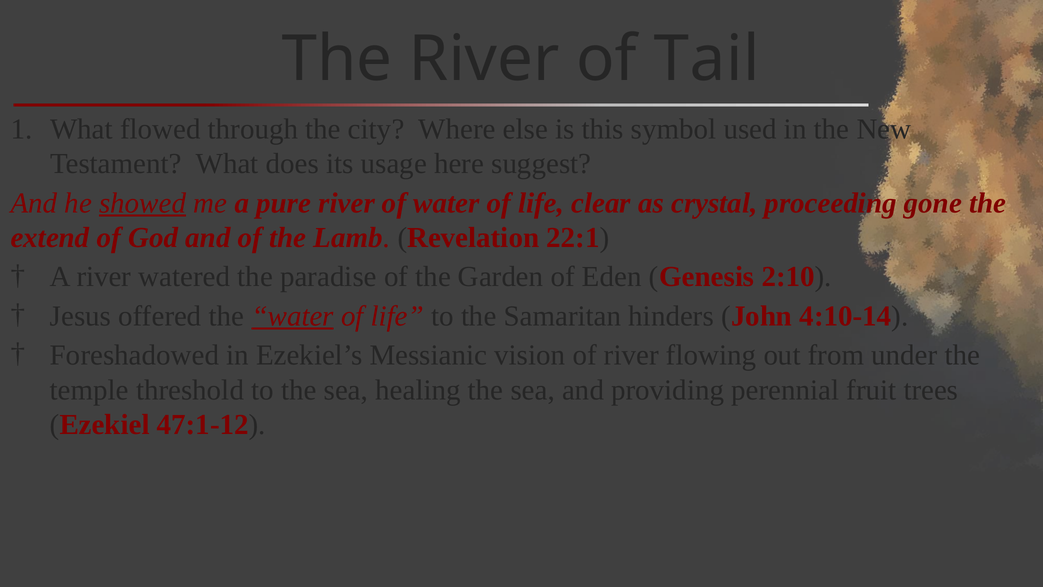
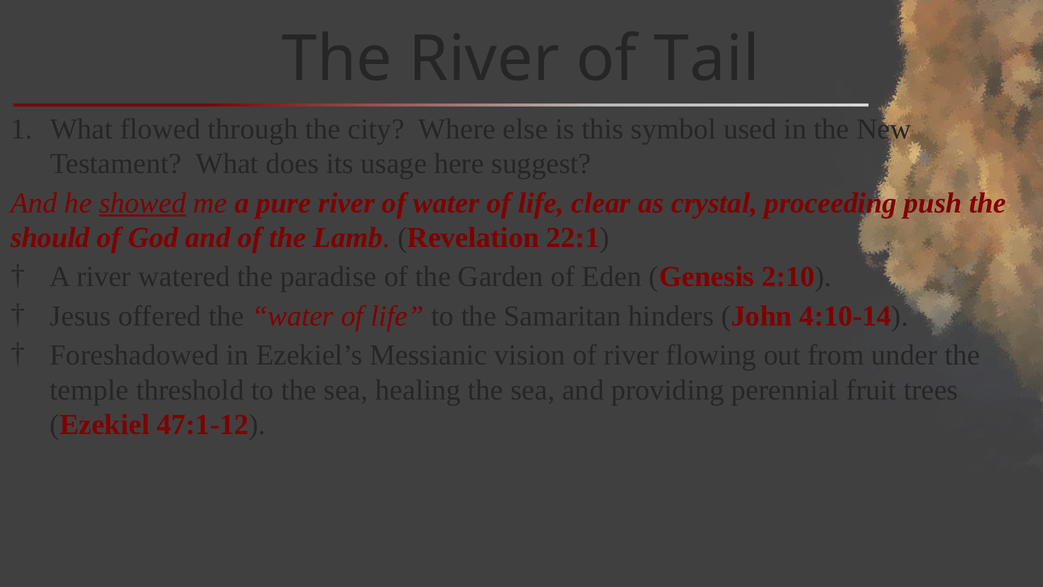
gone: gone -> push (933, 203)
extend: extend -> should (50, 238)
water underline: present -> none (293, 316)
